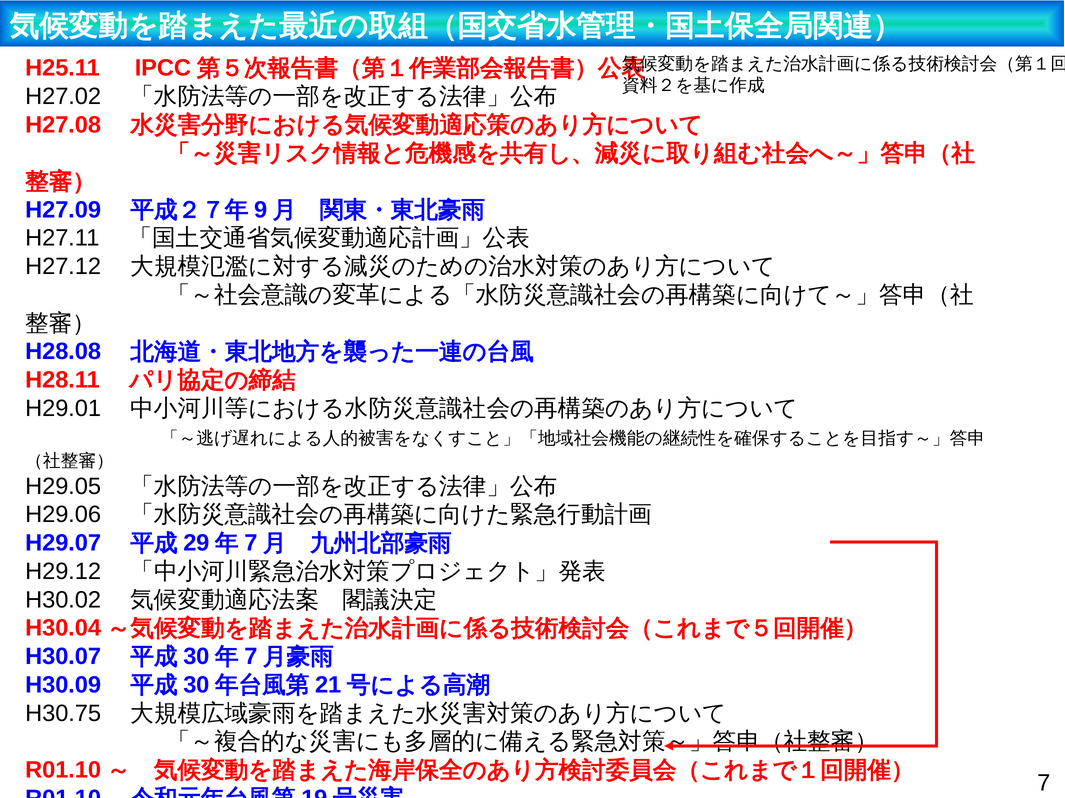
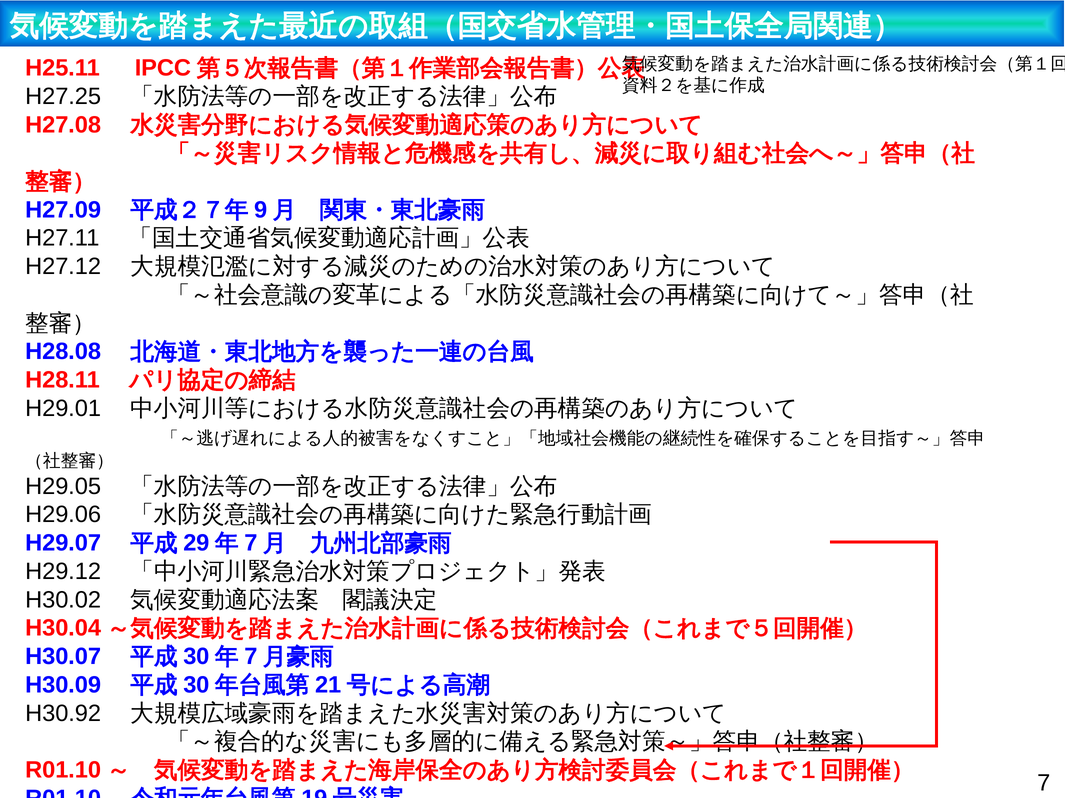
H27.02: H27.02 -> H27.25 (63, 96)
H30.75: H30.75 -> H30.92 (63, 714)
